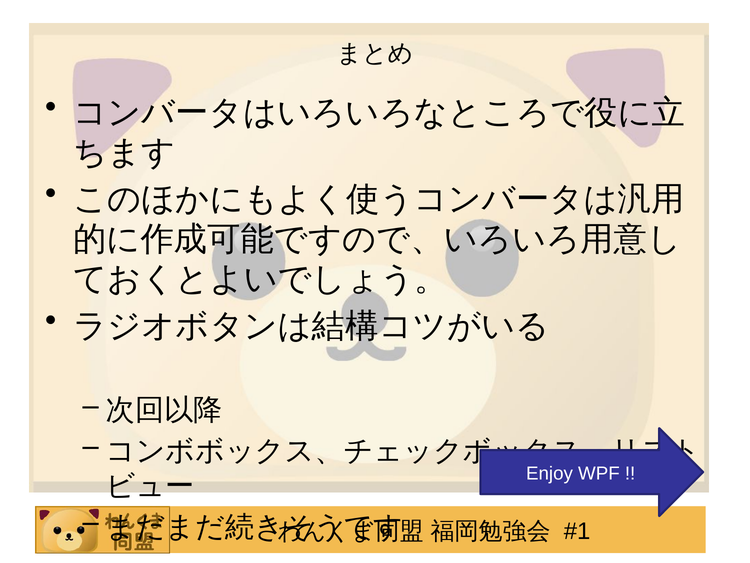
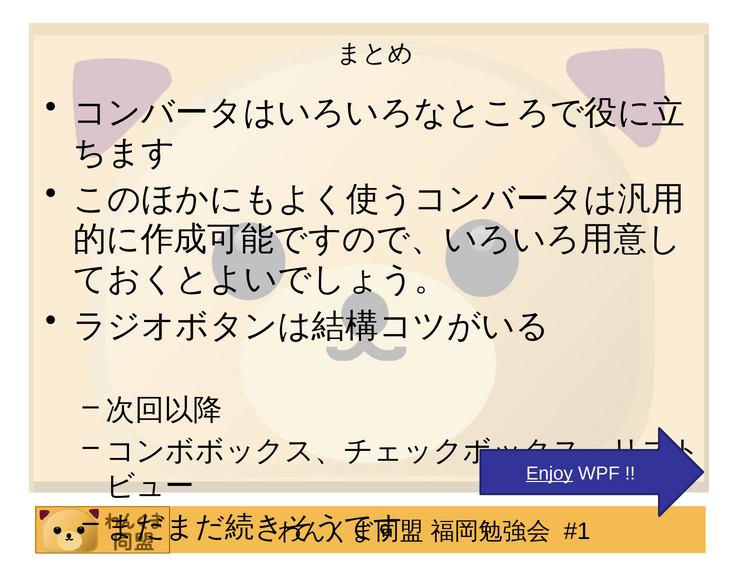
Enjoy underline: none -> present (550, 473)
